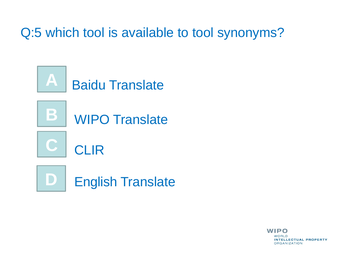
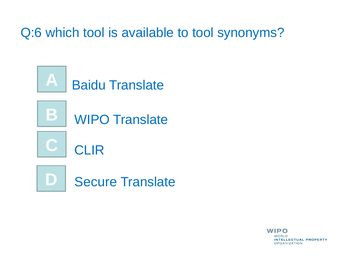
Q:5: Q:5 -> Q:6 (31, 33)
English: English -> Secure (96, 182)
